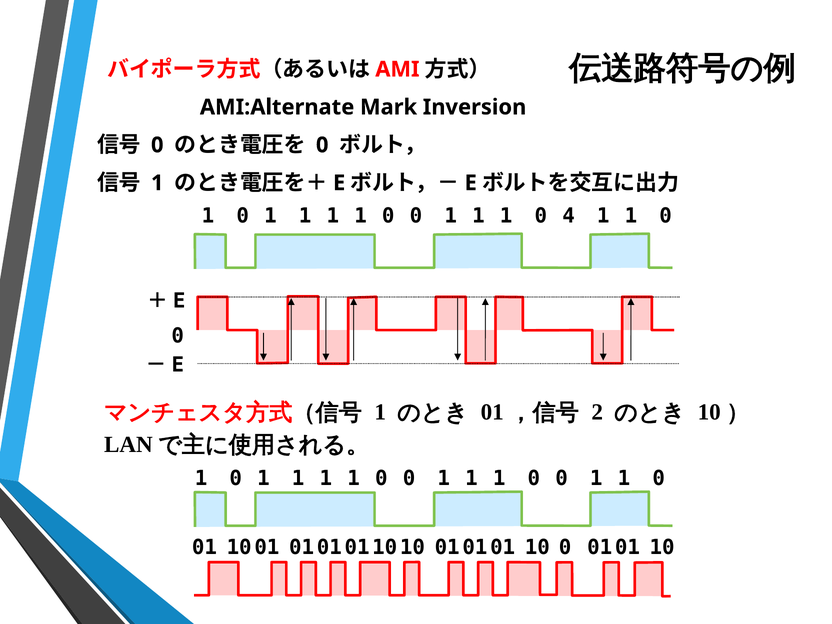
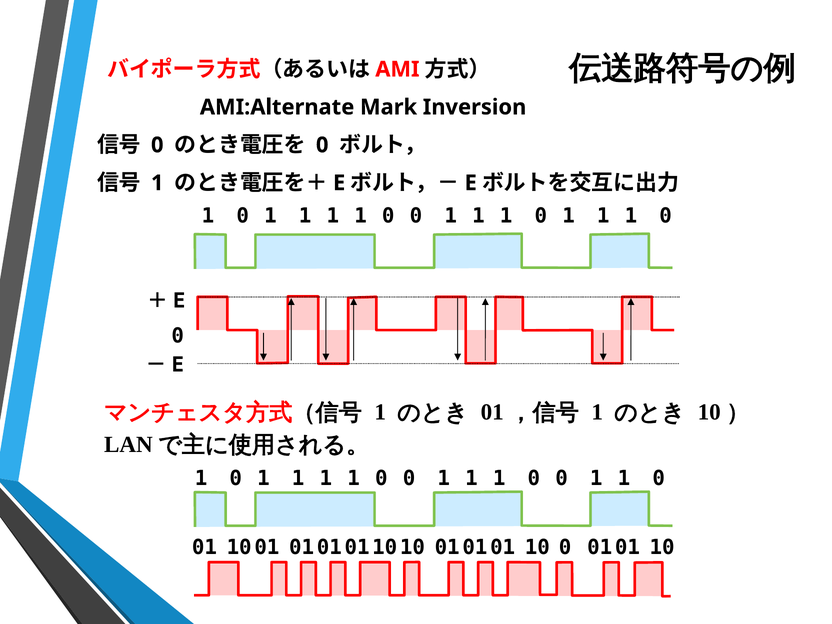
4: 4 -> 1 (569, 216)
2: 2 -> 1 (597, 412)
